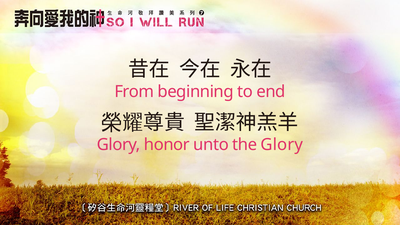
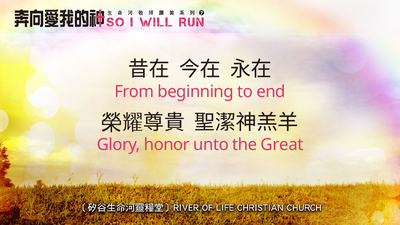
the Glory: Glory -> Great (282, 145)
